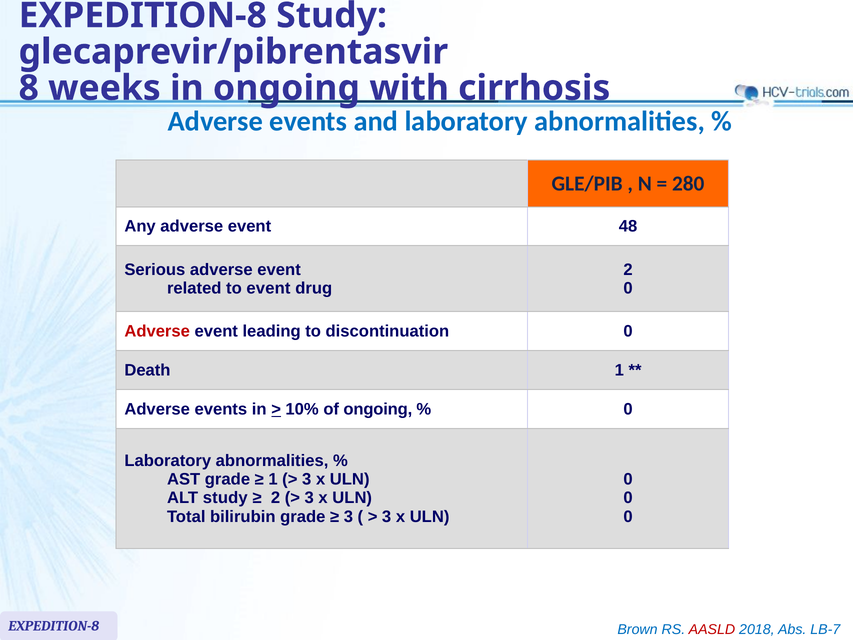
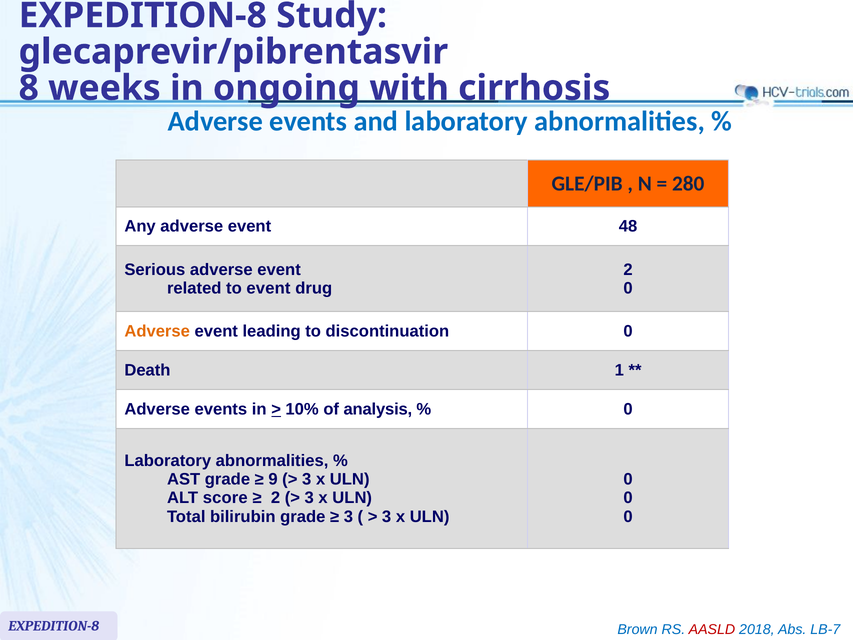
Adverse colour: red -> orange (157, 331)
of ongoing: ongoing -> analysis (378, 409)
1: 1 -> 9 (273, 479)
ALT study: study -> score (225, 498)
